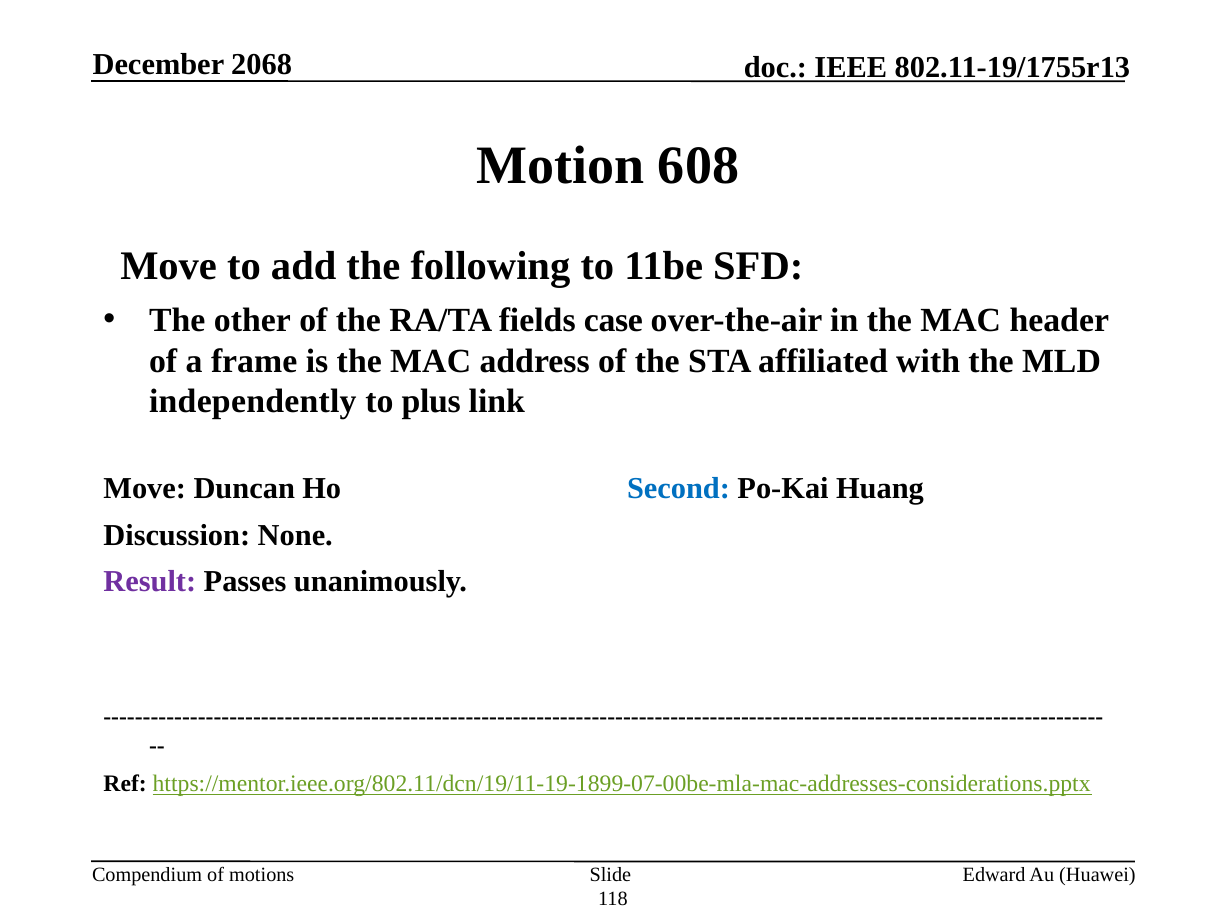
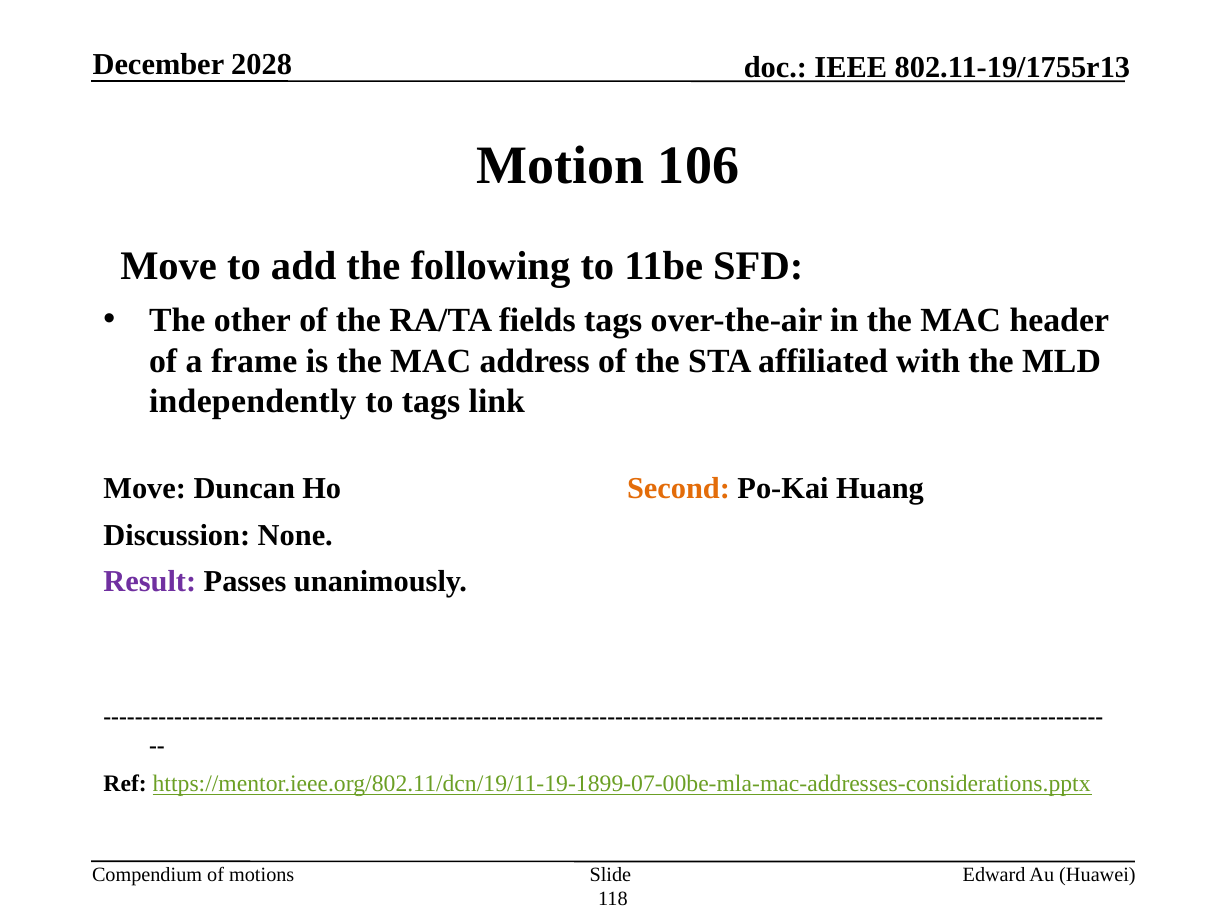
2068: 2068 -> 2028 (262, 64)
608: 608 -> 106 (699, 166)
fields case: case -> tags (613, 320)
to plus: plus -> tags (431, 402)
Second colour: blue -> orange (678, 488)
